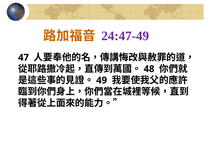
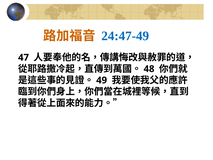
24:47-49 colour: purple -> blue (125, 36)
